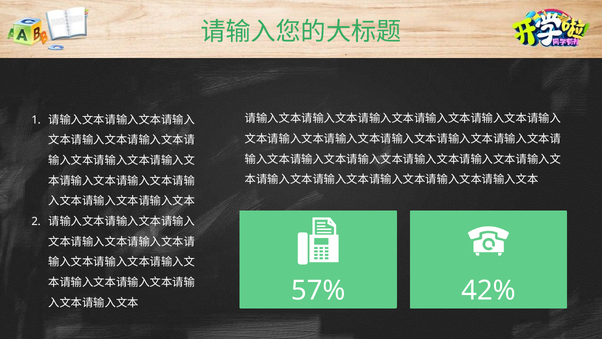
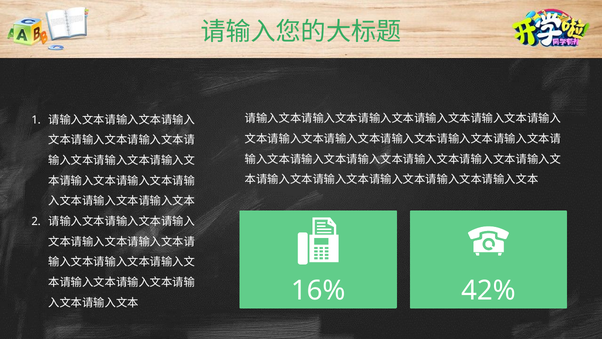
57%: 57% -> 16% (318, 290)
